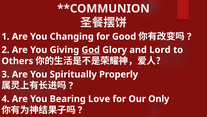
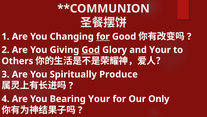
for underline: none -> present (103, 36)
and Lord: Lord -> Your (160, 50)
Properly: Properly -> Produce (119, 74)
Bearing Love: Love -> Your (99, 98)
